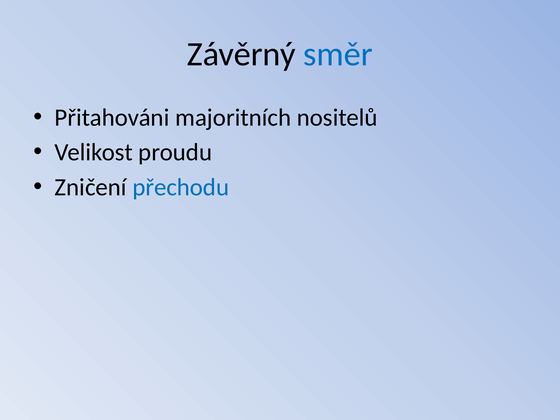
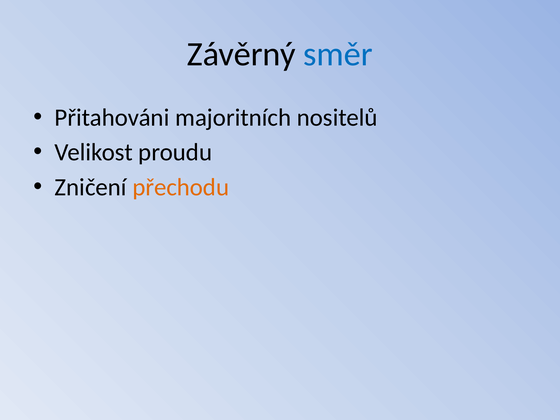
přechodu colour: blue -> orange (181, 187)
